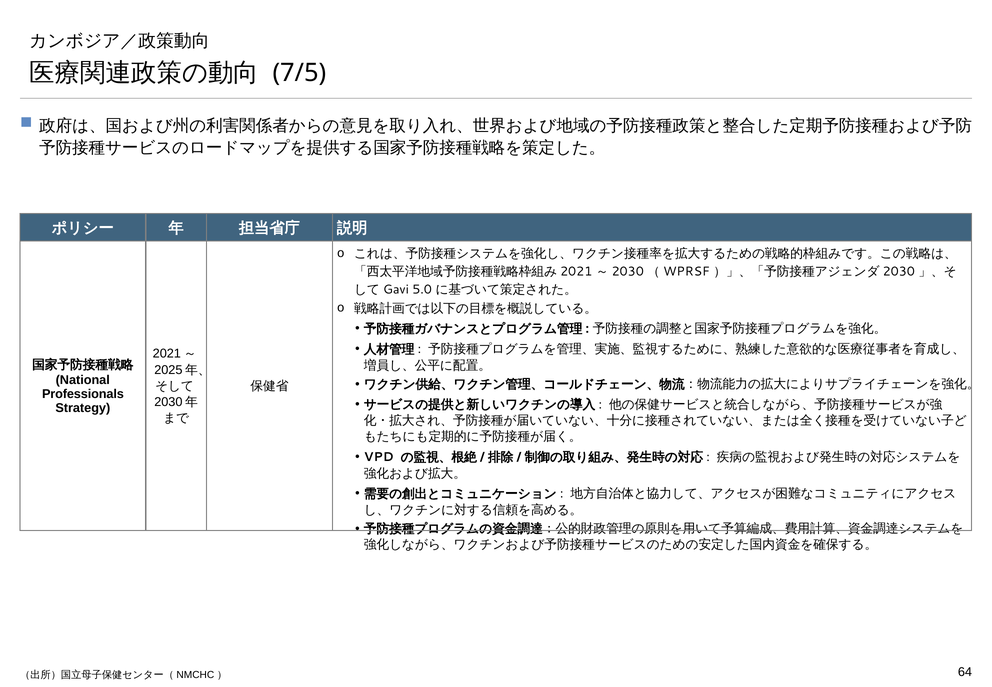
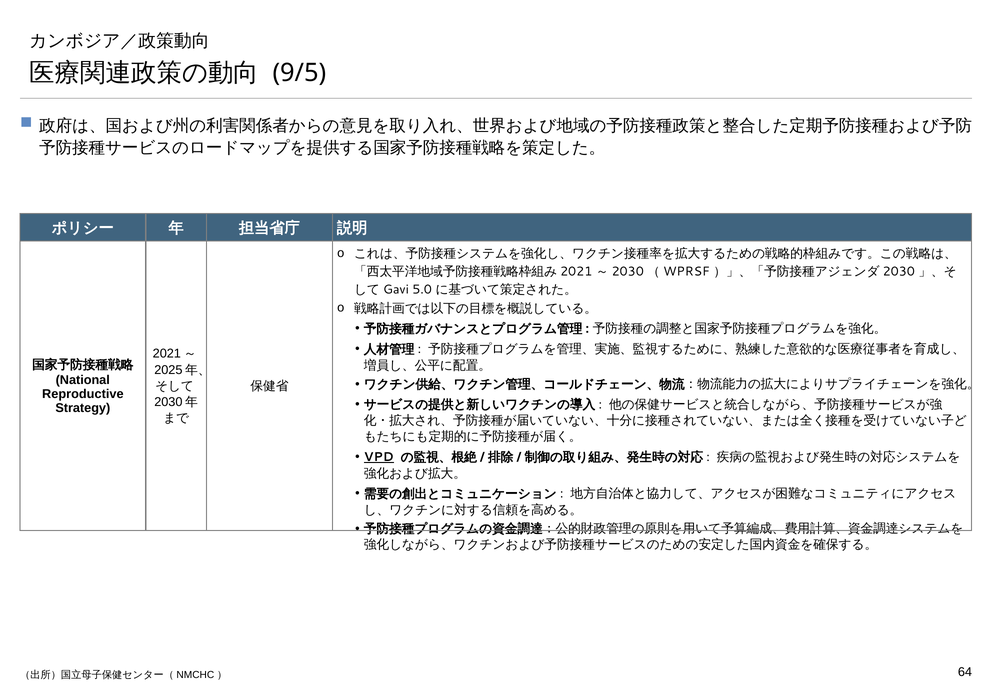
7/5: 7/5 -> 9/5 (300, 73)
Professionals: Professionals -> Reproductive (83, 394)
VPD underline: none -> present (379, 457)
